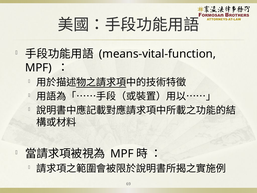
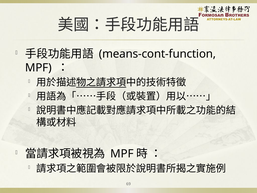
means-vital-function: means-vital-function -> means-cont-function (157, 54)
